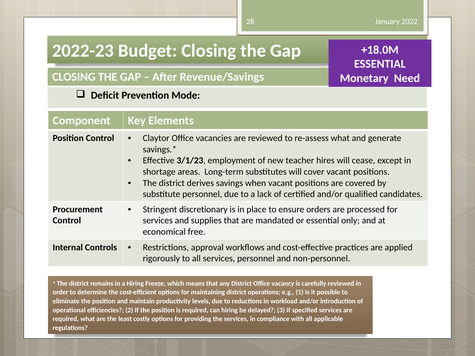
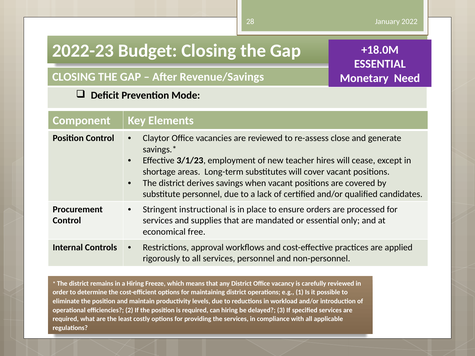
re-assess what: what -> close (340, 138)
discretionary: discretionary -> instructional (203, 210)
